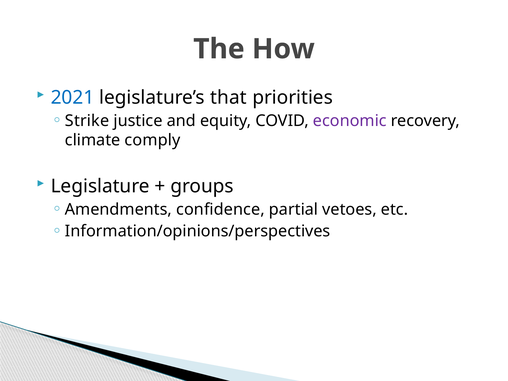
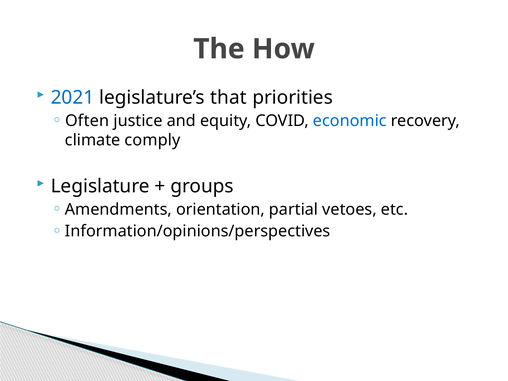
Strike: Strike -> Often (87, 121)
economic colour: purple -> blue (350, 121)
confidence: confidence -> orientation (220, 209)
